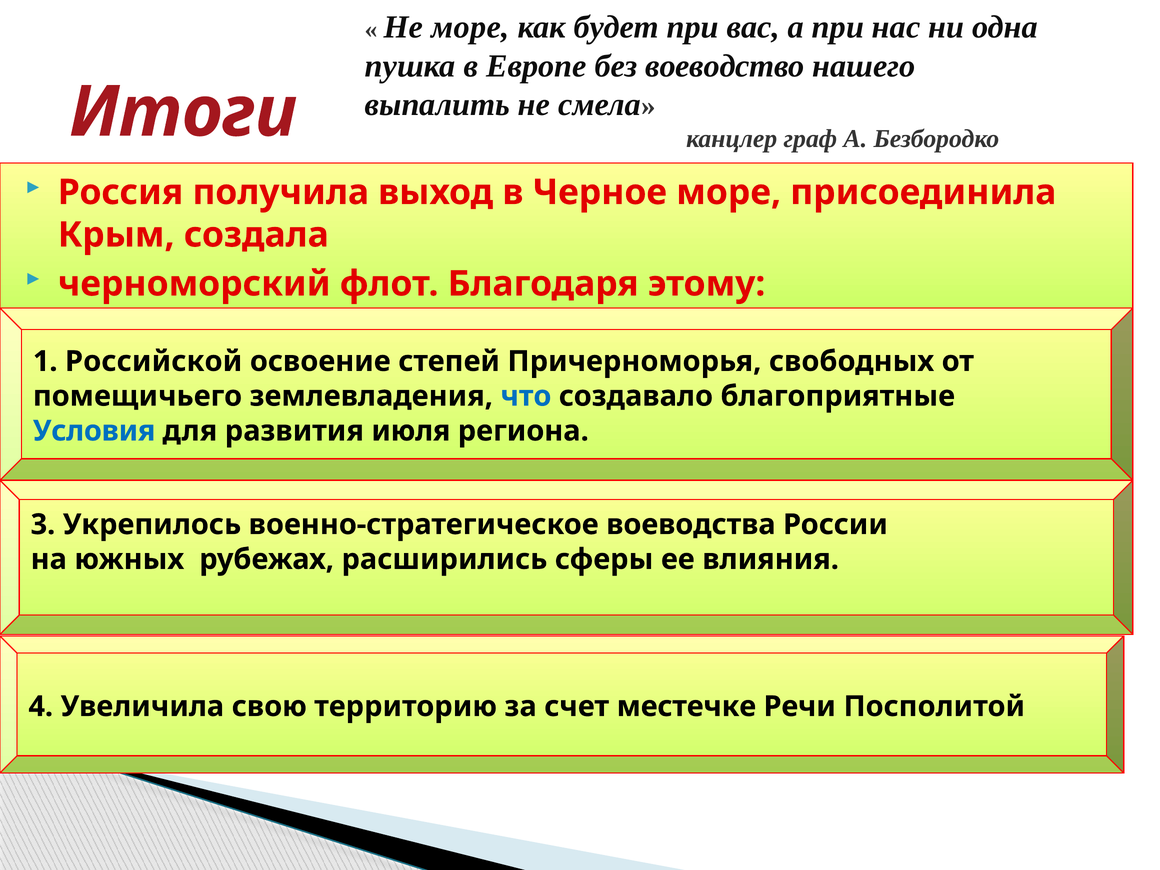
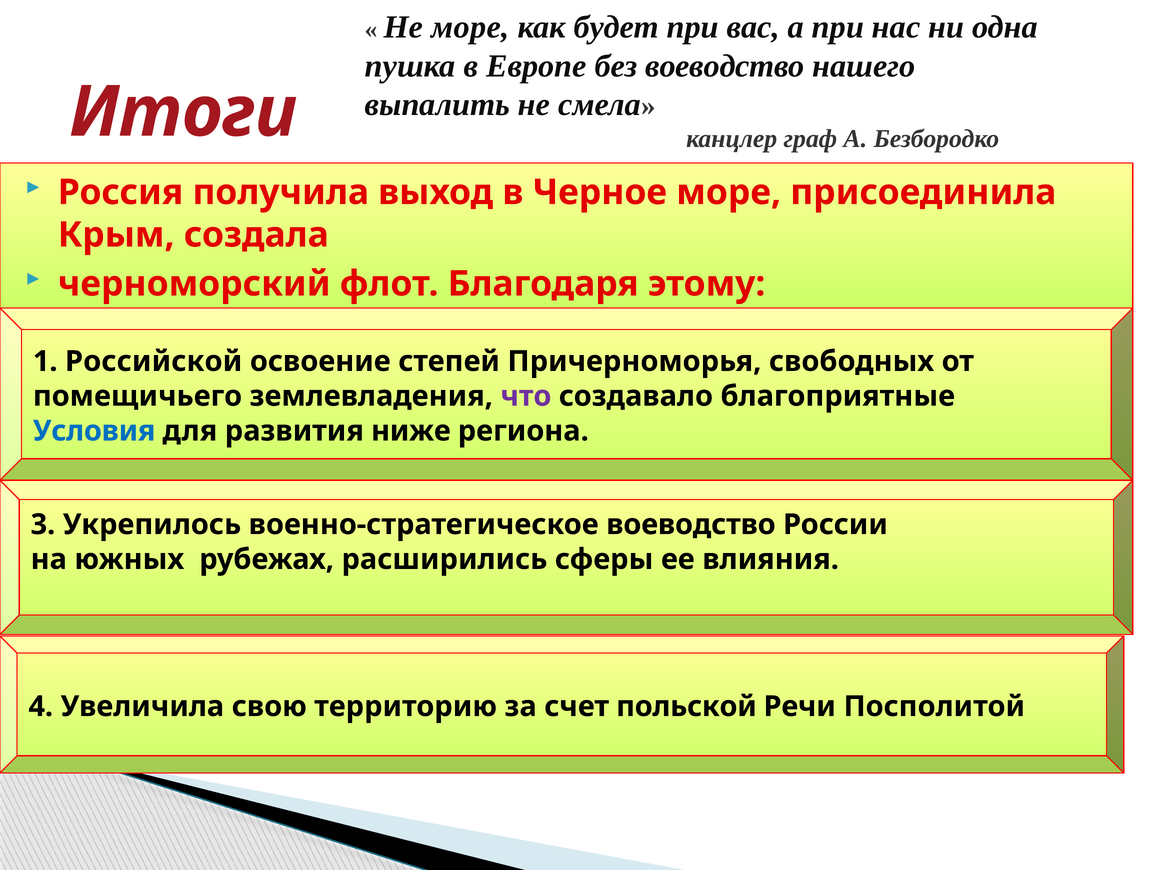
что colour: blue -> purple (526, 396)
июля: июля -> ниже (411, 431)
военно-стратегическое воеводства: воеводства -> воеводство (691, 525)
местечке: местечке -> польской (686, 706)
